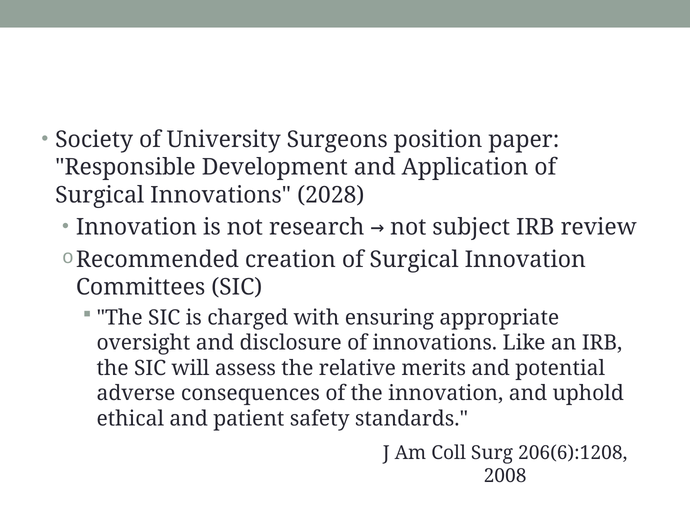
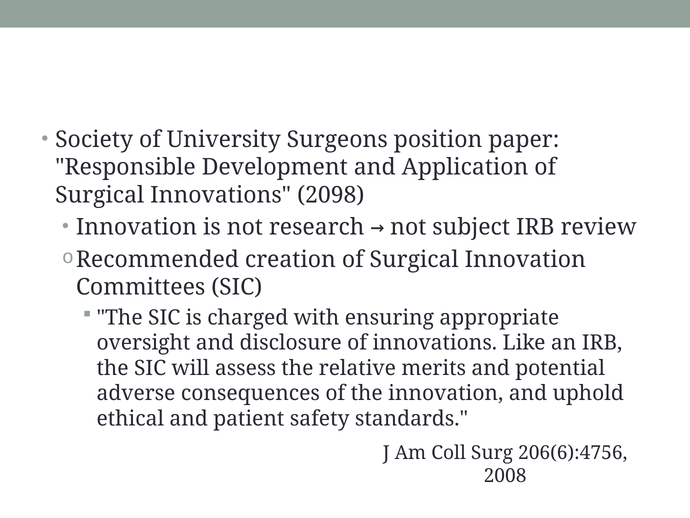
2028: 2028 -> 2098 (331, 195)
206(6):1208: 206(6):1208 -> 206(6):4756 (573, 453)
